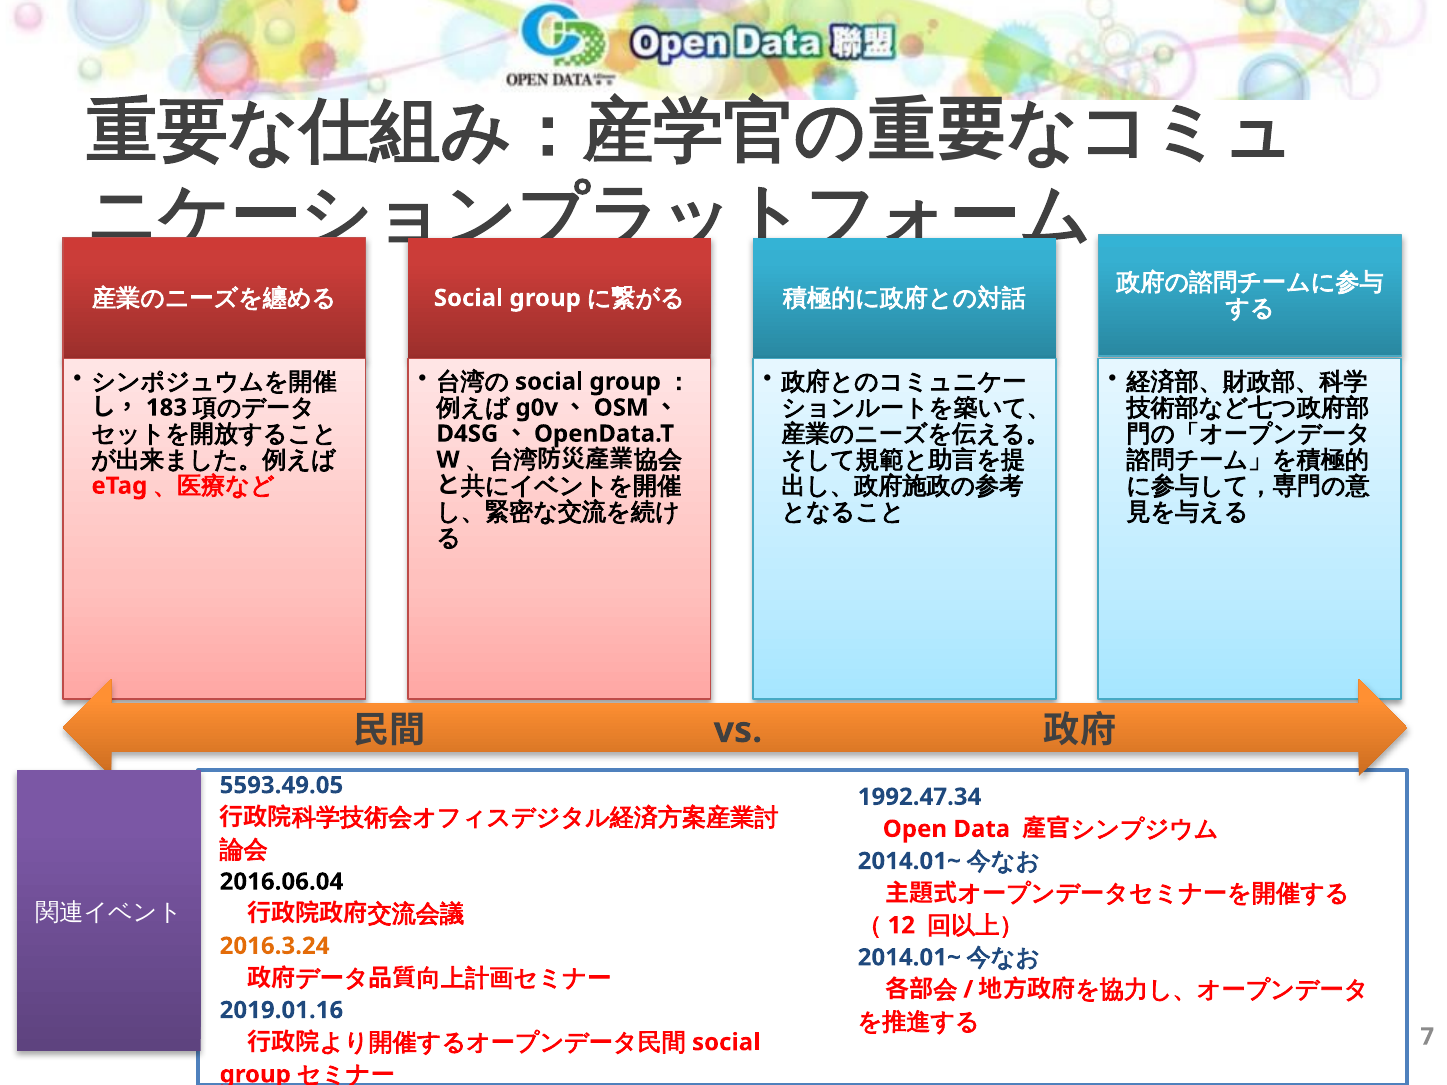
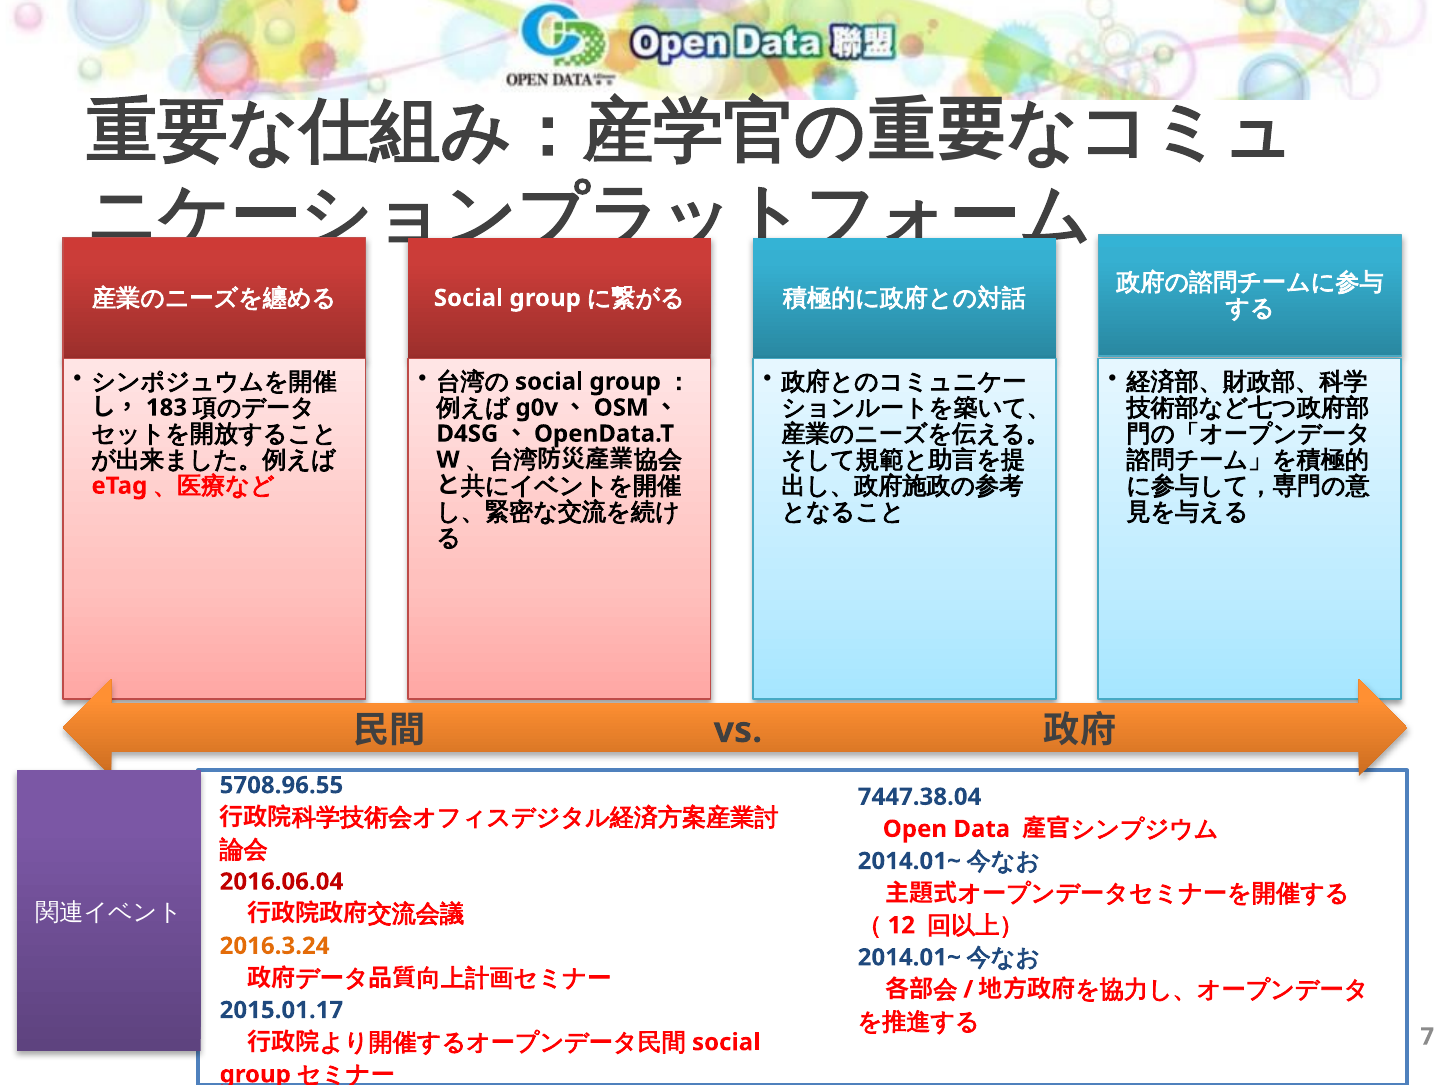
5593.49.05: 5593.49.05 -> 5708.96.55 (281, 786)
1992.47.34: 1992.47.34 -> 7447.38.04 (920, 797)
2016.06.04 colour: black -> red (281, 882)
2019.01.16: 2019.01.16 -> 2015.01.17 (281, 1010)
